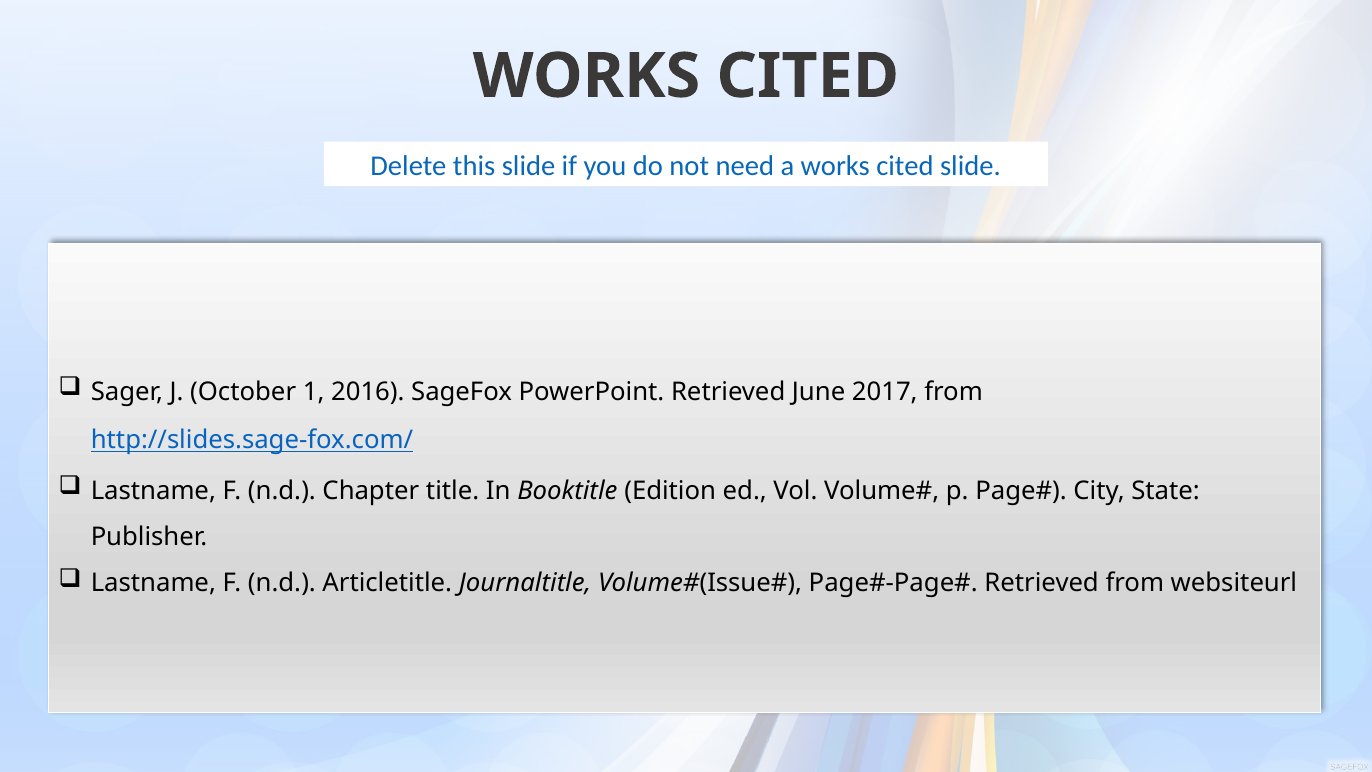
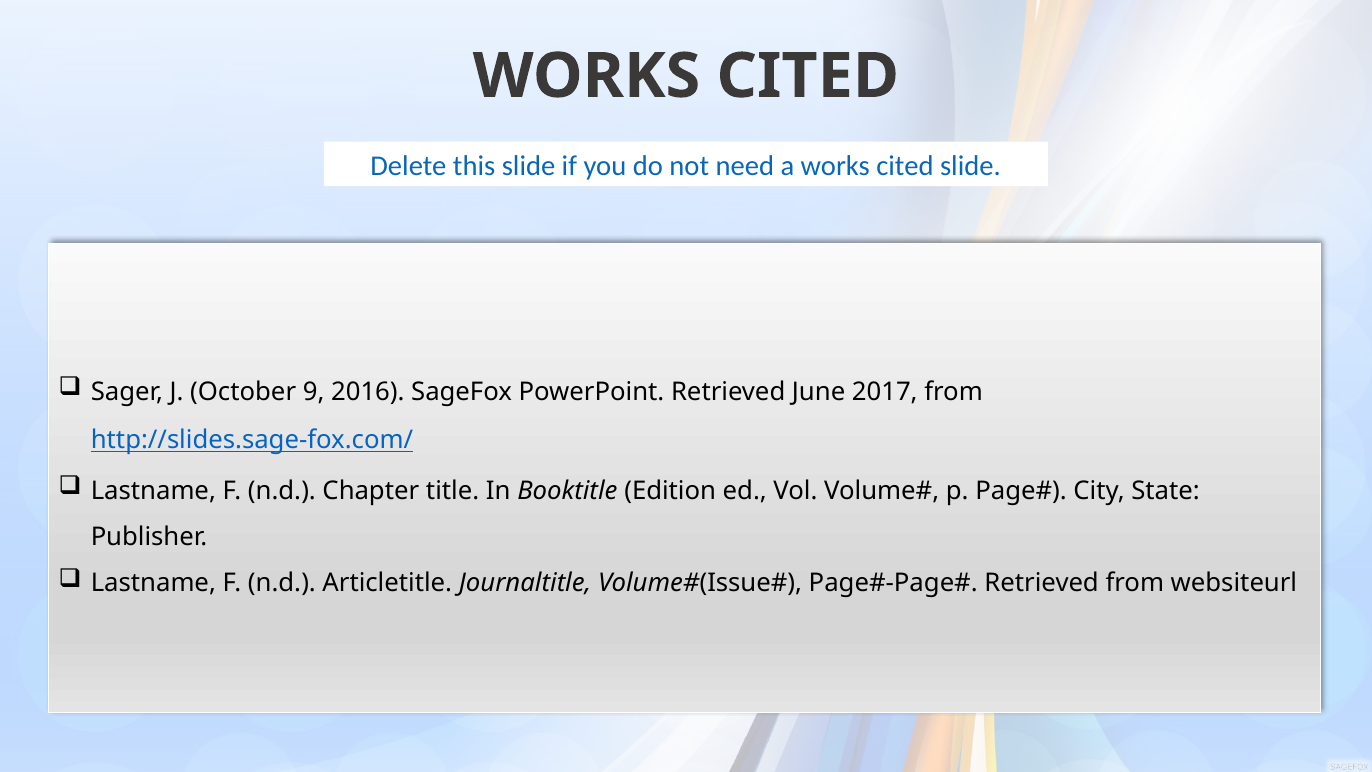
1: 1 -> 9 (314, 392)
